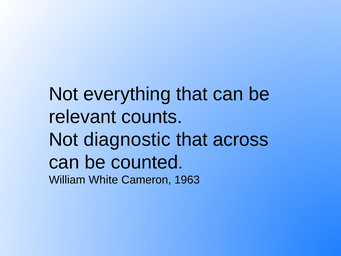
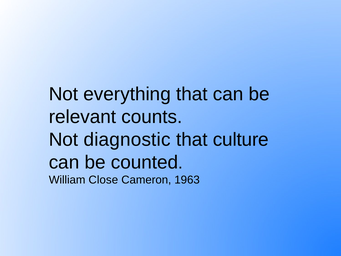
across: across -> culture (241, 139)
White: White -> Close (103, 180)
